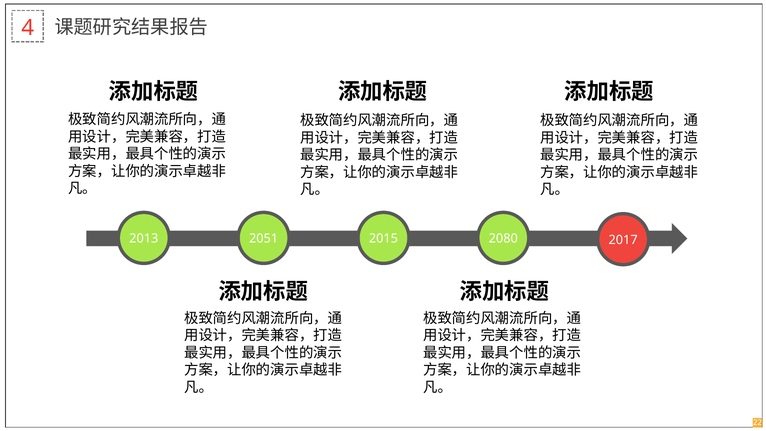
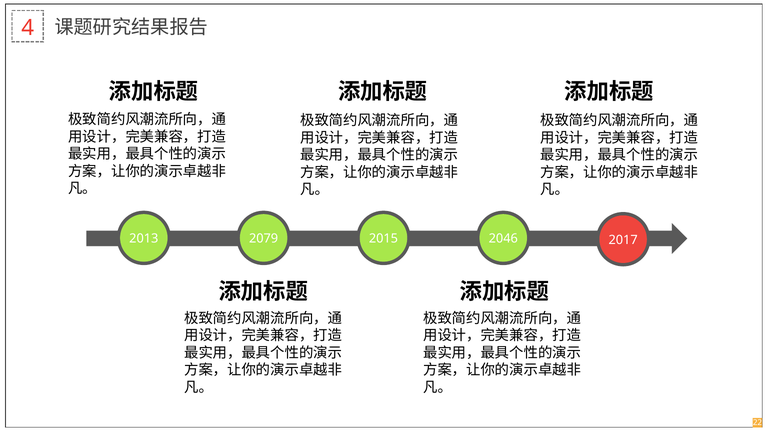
2051: 2051 -> 2079 (264, 239)
2080: 2080 -> 2046 (503, 239)
